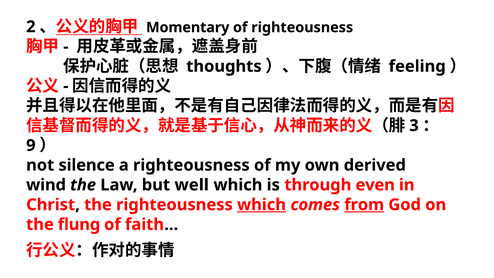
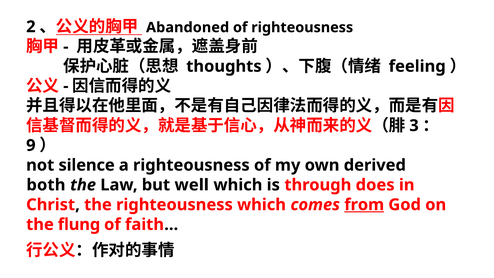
Momentary: Momentary -> Abandoned (188, 27)
wind: wind -> both (46, 185)
even: even -> does (375, 185)
which underline: present -> none (262, 205)
